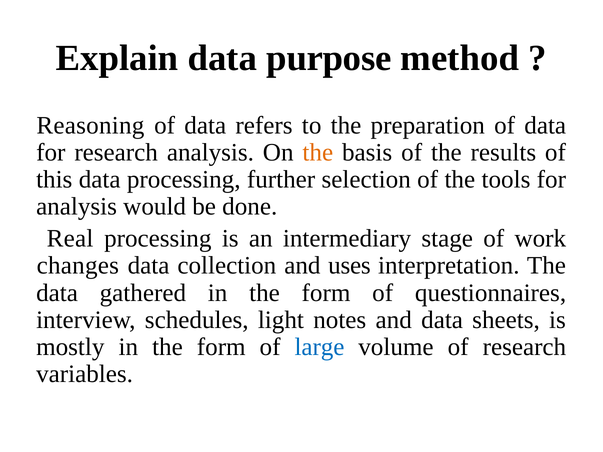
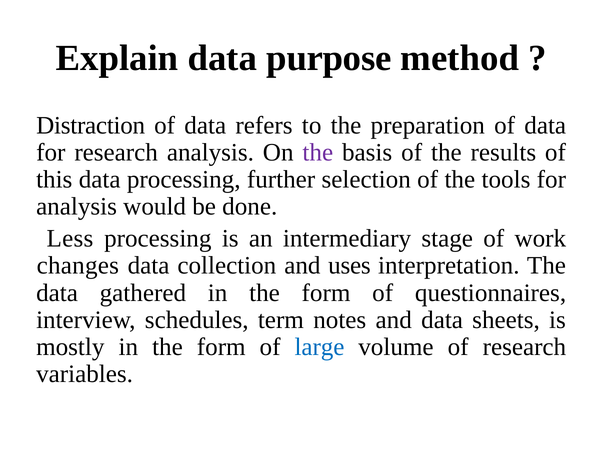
Reasoning: Reasoning -> Distraction (91, 125)
the colour: orange -> purple (318, 153)
Real: Real -> Less (70, 239)
light: light -> term (281, 320)
